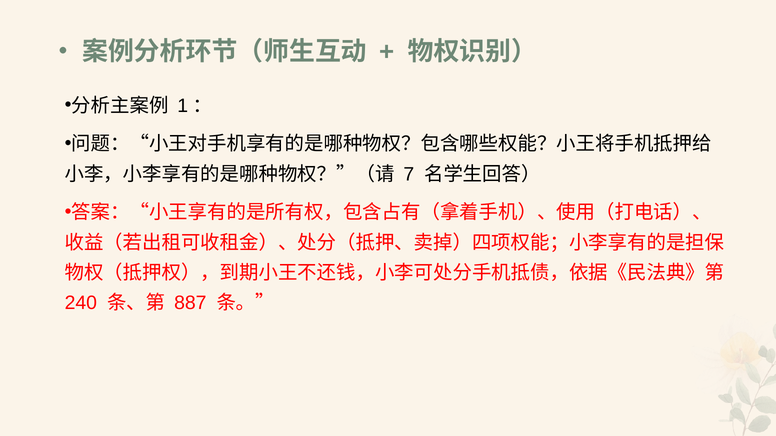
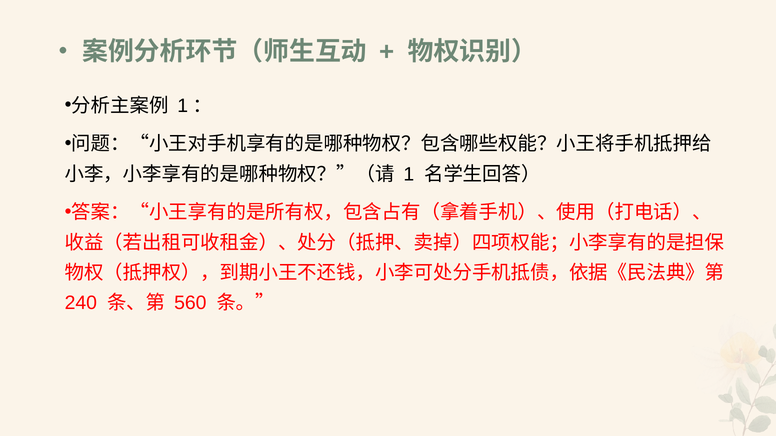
7: 7 -> 1 (409, 174)
887: 887 -> 560 (190, 303)
